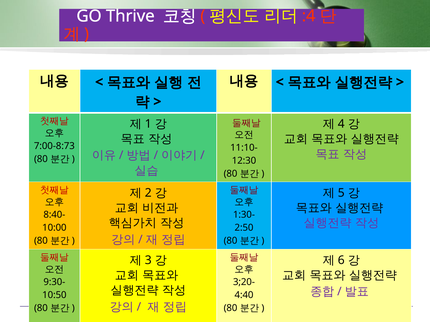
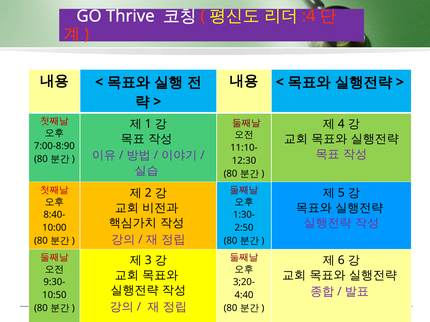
7:00-8:73: 7:00-8:73 -> 7:00-8:90 (54, 146)
